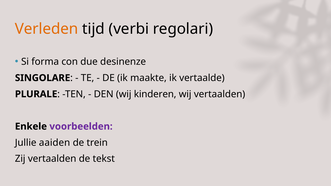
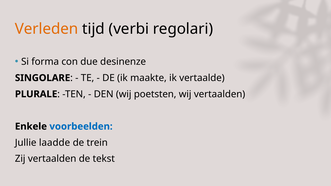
kinderen: kinderen -> poetsten (155, 94)
voorbeelden colour: purple -> blue (81, 127)
aaiden: aaiden -> laadde (55, 143)
